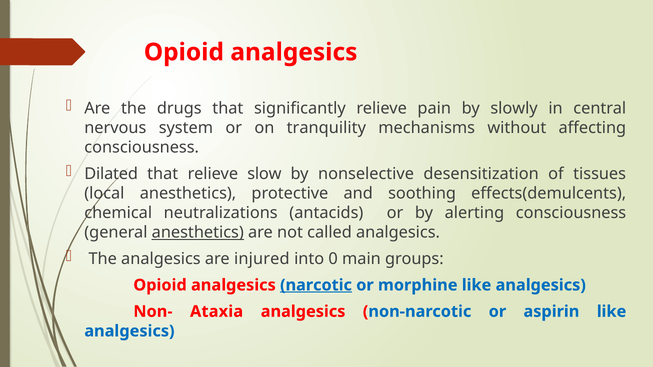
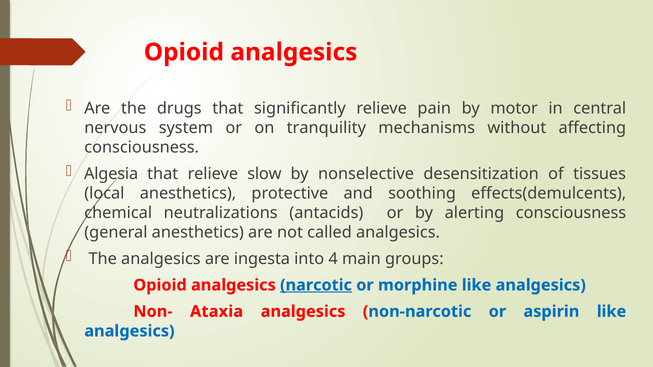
slowly: slowly -> motor (514, 108)
Dilated: Dilated -> Algesia (111, 174)
anesthetics underline: present -> none (198, 233)
injured: injured -> ingesta (262, 259)
0: 0 -> 4 (333, 259)
